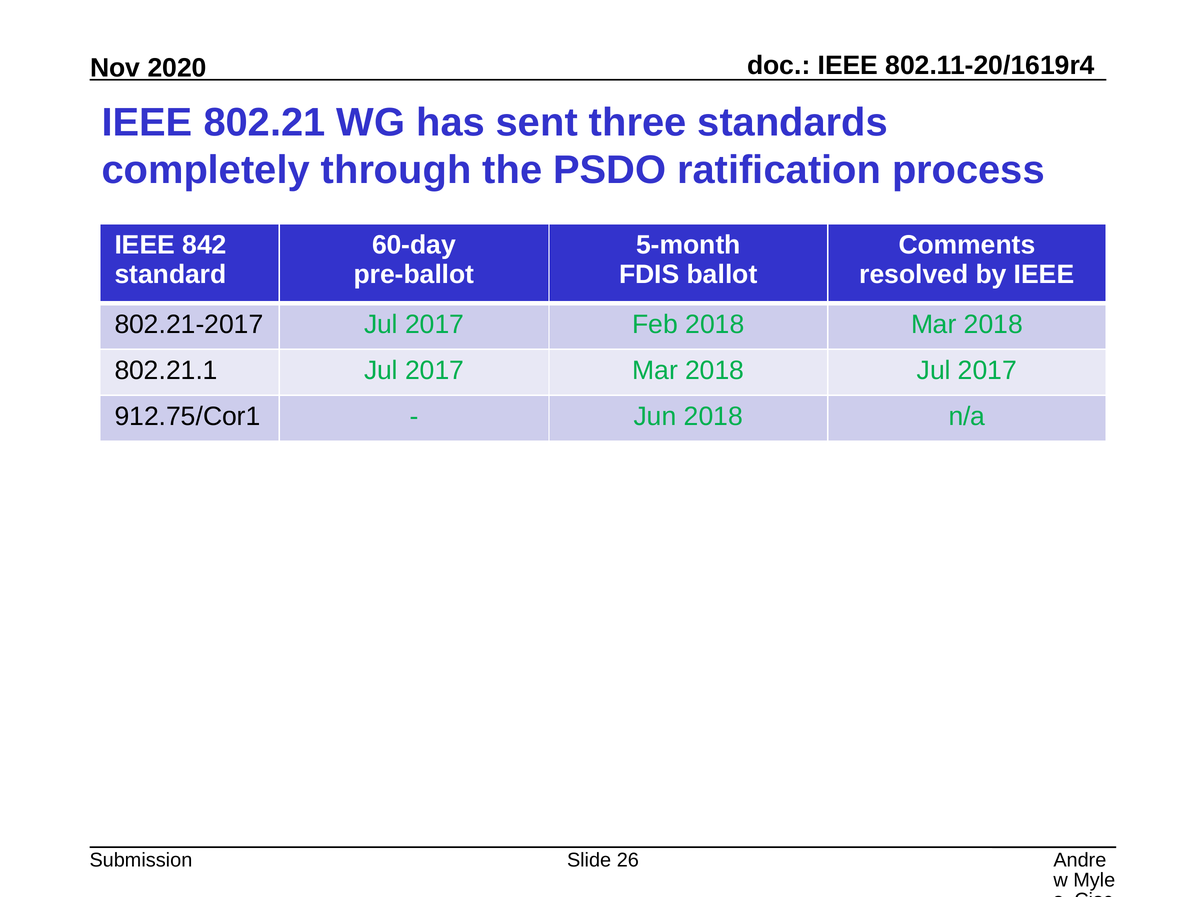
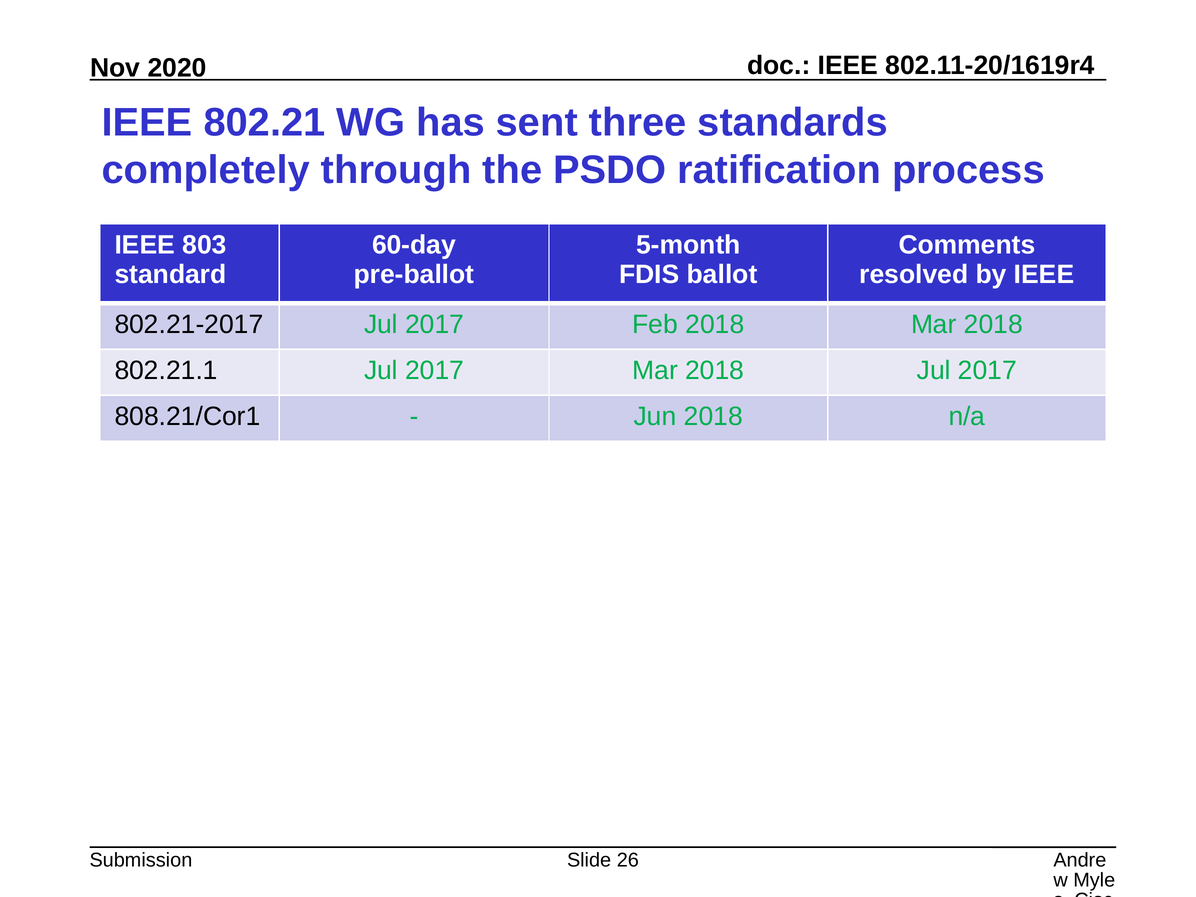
842: 842 -> 803 (204, 245)
912.75/Cor1: 912.75/Cor1 -> 808.21/Cor1 (188, 417)
